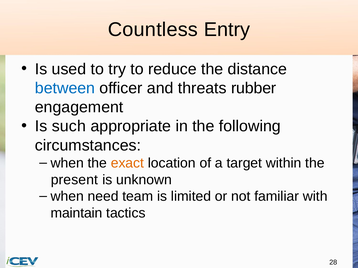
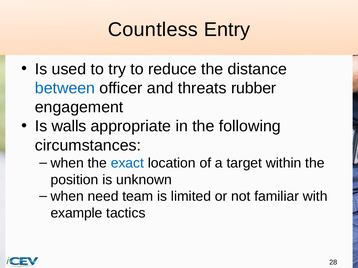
such: such -> walls (69, 126)
exact colour: orange -> blue (127, 163)
present: present -> position (75, 180)
maintain: maintain -> example (77, 213)
